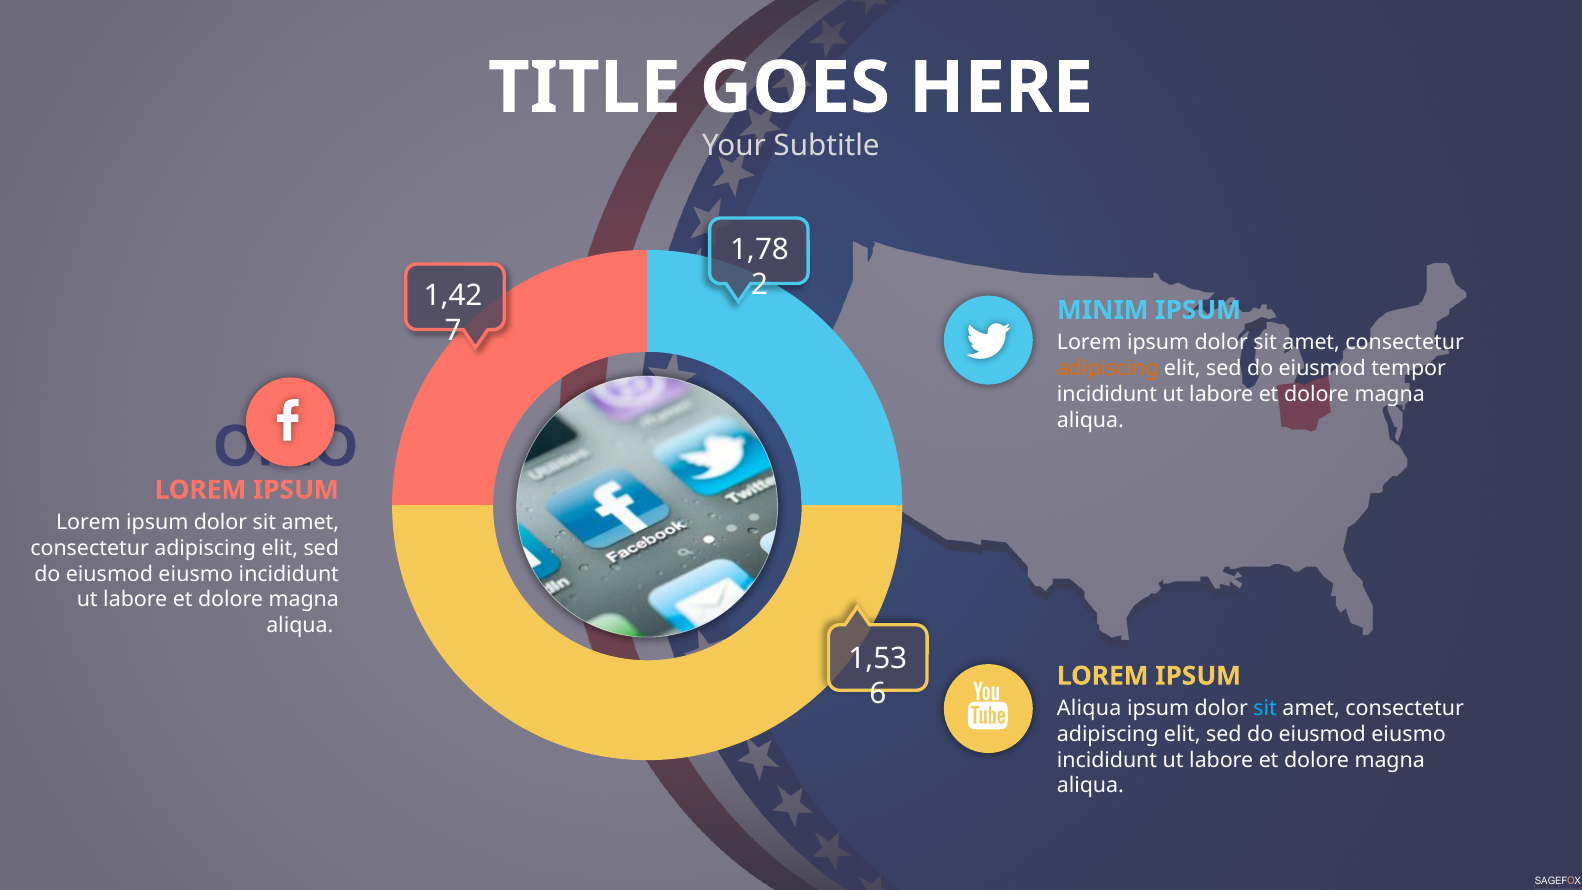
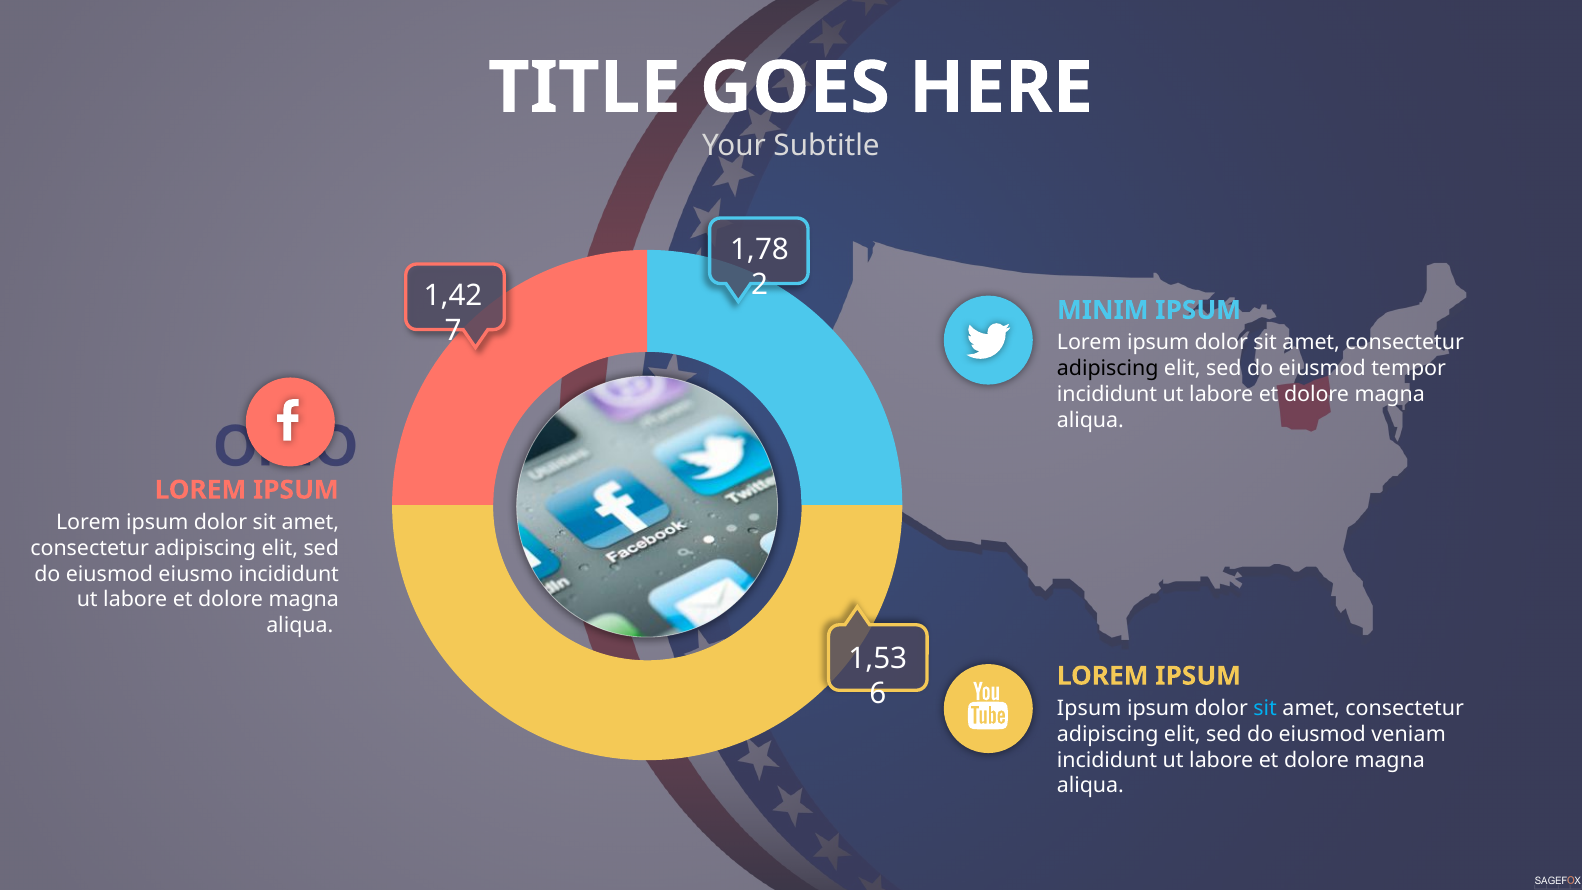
adipiscing colour: orange -> black (1108, 368)
Aliqua: Aliqua -> Ipsum (1089, 708)
eiusmo: eiusmo -> veniam (1409, 734)
